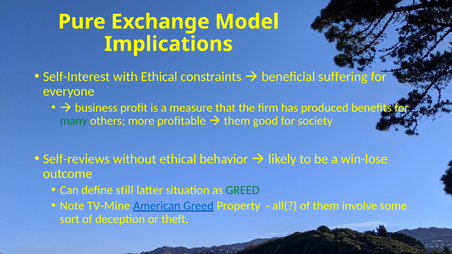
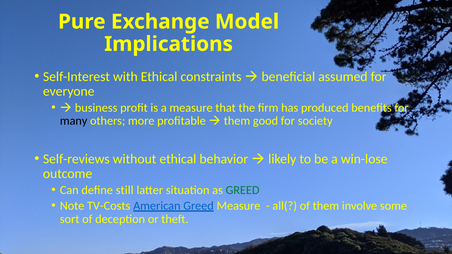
suffering: suffering -> assumed (343, 77)
many colour: green -> black (74, 121)
TV-Mine: TV-Mine -> TV-Costs (109, 206)
Greed Property: Property -> Measure (239, 206)
